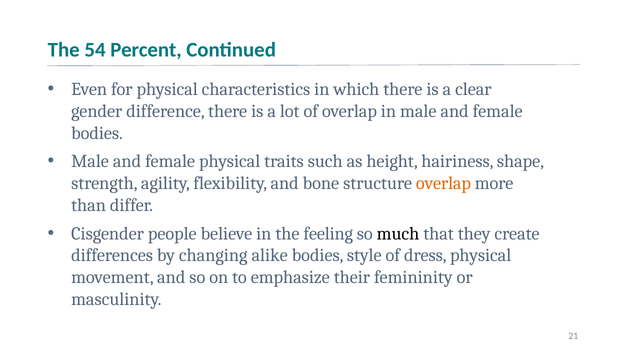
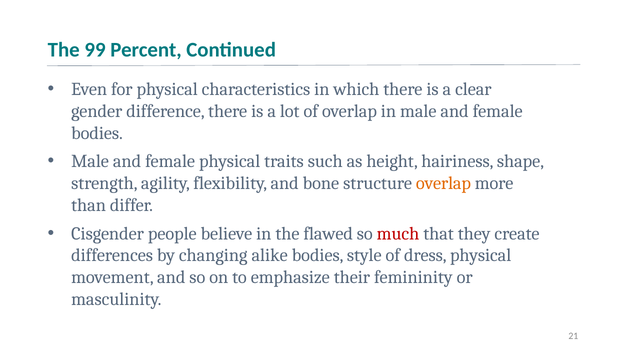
54: 54 -> 99 (95, 50)
feeling: feeling -> flawed (328, 234)
much colour: black -> red (398, 234)
